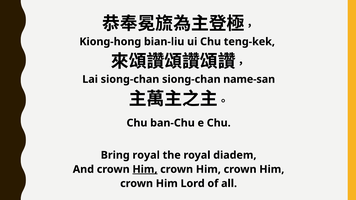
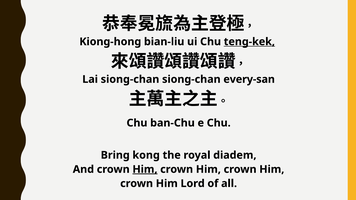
teng-kek underline: none -> present (249, 42)
name-san: name-san -> every-san (249, 79)
Bring royal: royal -> kong (146, 155)
